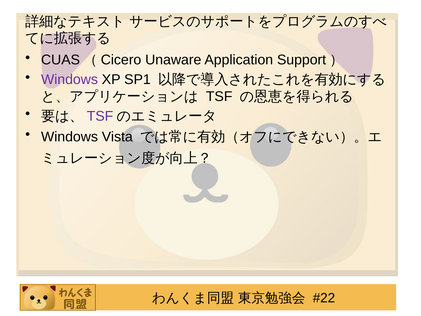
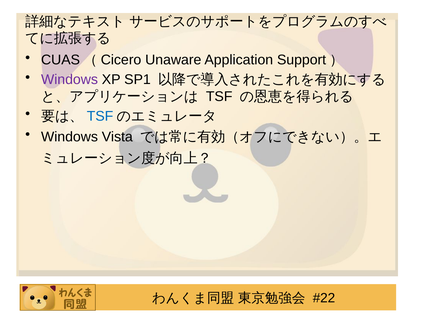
TSF colour: purple -> blue (100, 116)
